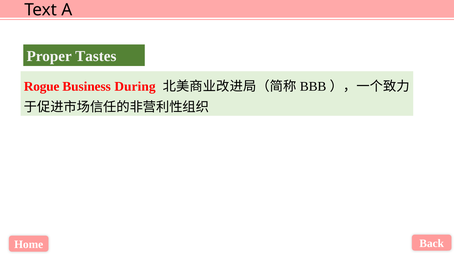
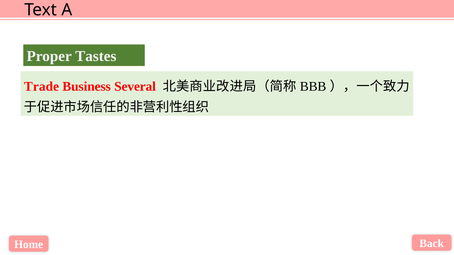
Rogue: Rogue -> Trade (42, 87)
During: During -> Several (135, 87)
